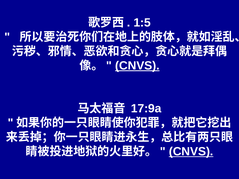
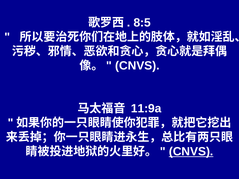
1:5: 1:5 -> 8:5 (142, 23)
CNVS underline: present -> none (137, 66)
17:9a: 17:9a -> 11:9a (146, 109)
